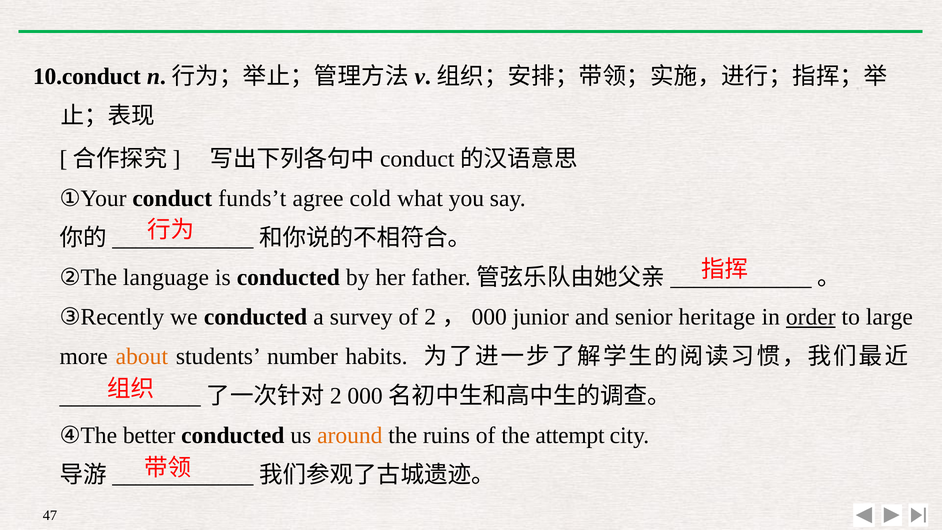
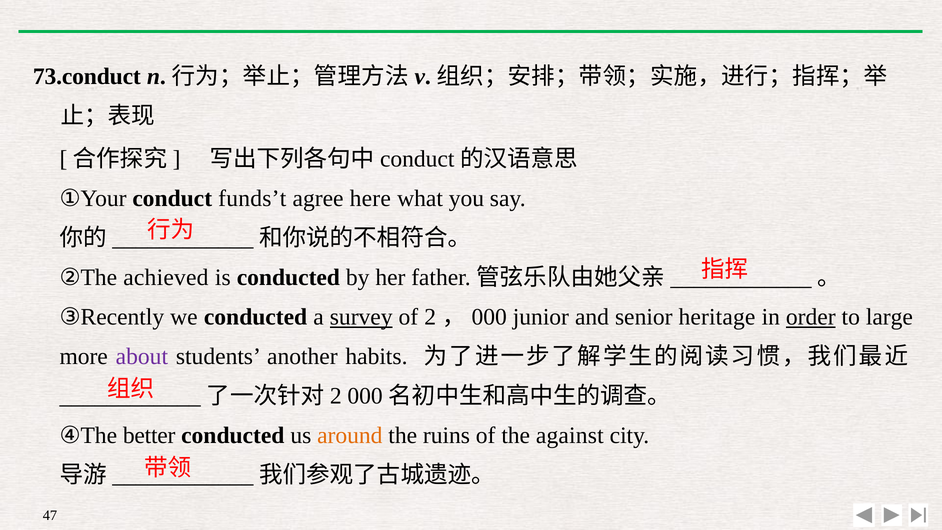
10.conduct: 10.conduct -> 73.conduct (87, 77)
cold: cold -> here (370, 198)
language: language -> achieved (166, 277)
survey underline: none -> present (361, 317)
about colour: orange -> purple (142, 356)
number: number -> another (302, 356)
attempt: attempt -> against (570, 436)
